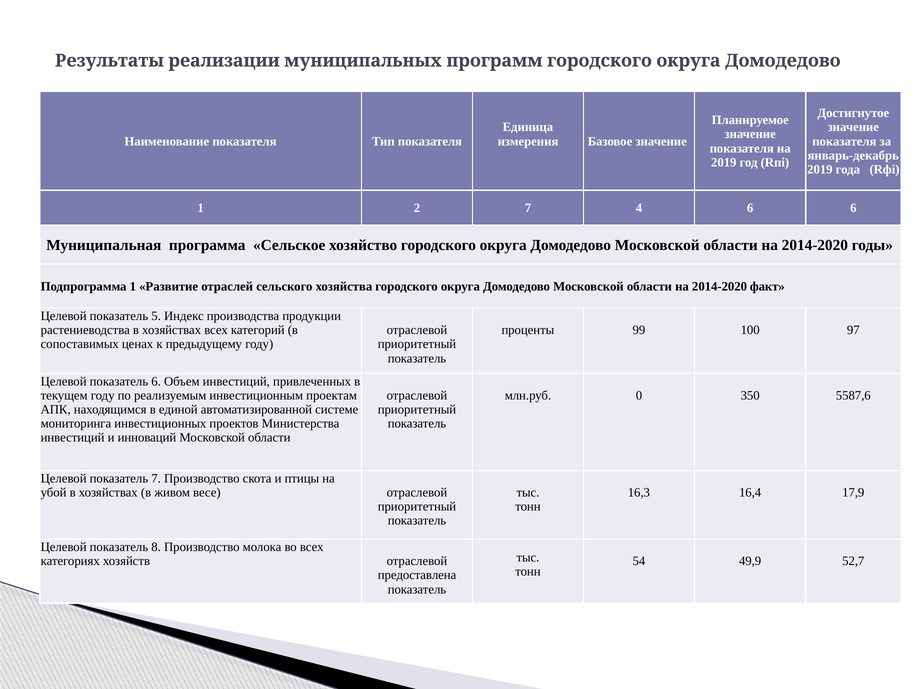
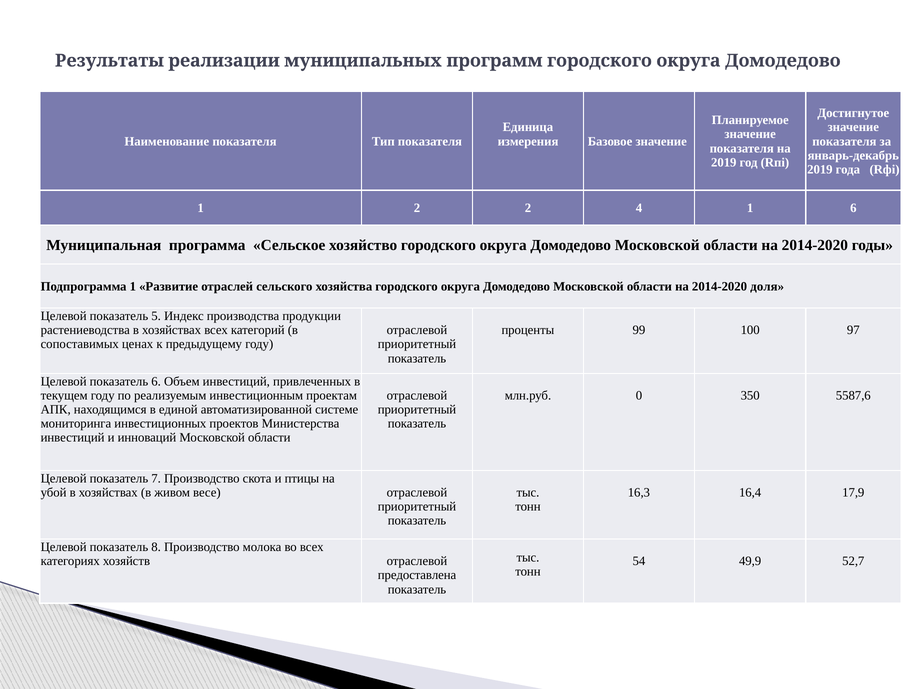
2 7: 7 -> 2 (528, 208)
4 6: 6 -> 1 (750, 208)
факт: факт -> доля (767, 287)
